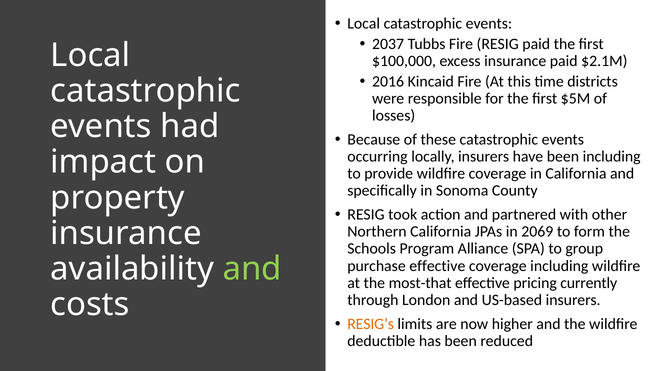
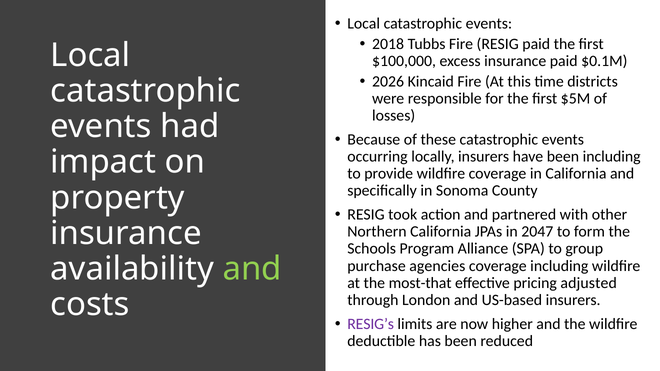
2037: 2037 -> 2018 (388, 44)
$2.1M: $2.1M -> $0.1M (604, 61)
2016: 2016 -> 2026 (388, 82)
2069: 2069 -> 2047 (537, 232)
purchase effective: effective -> agencies (437, 266)
currently: currently -> adjusted (589, 283)
RESIG’s colour: orange -> purple (371, 324)
